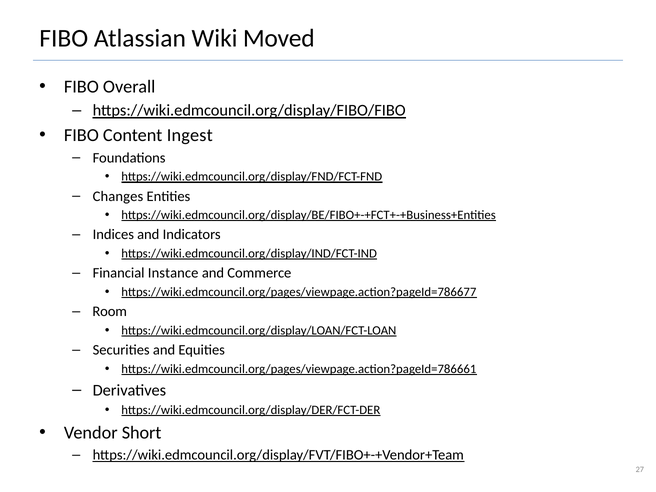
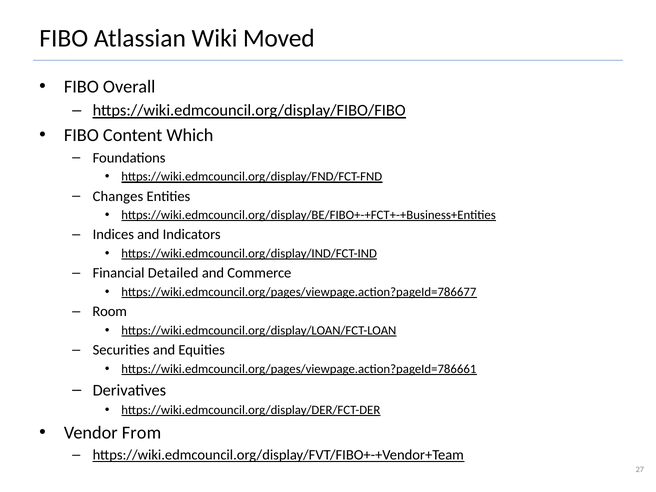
Ingest: Ingest -> Which (190, 135)
Instance: Instance -> Detailed (173, 273)
Short: Short -> From (141, 433)
